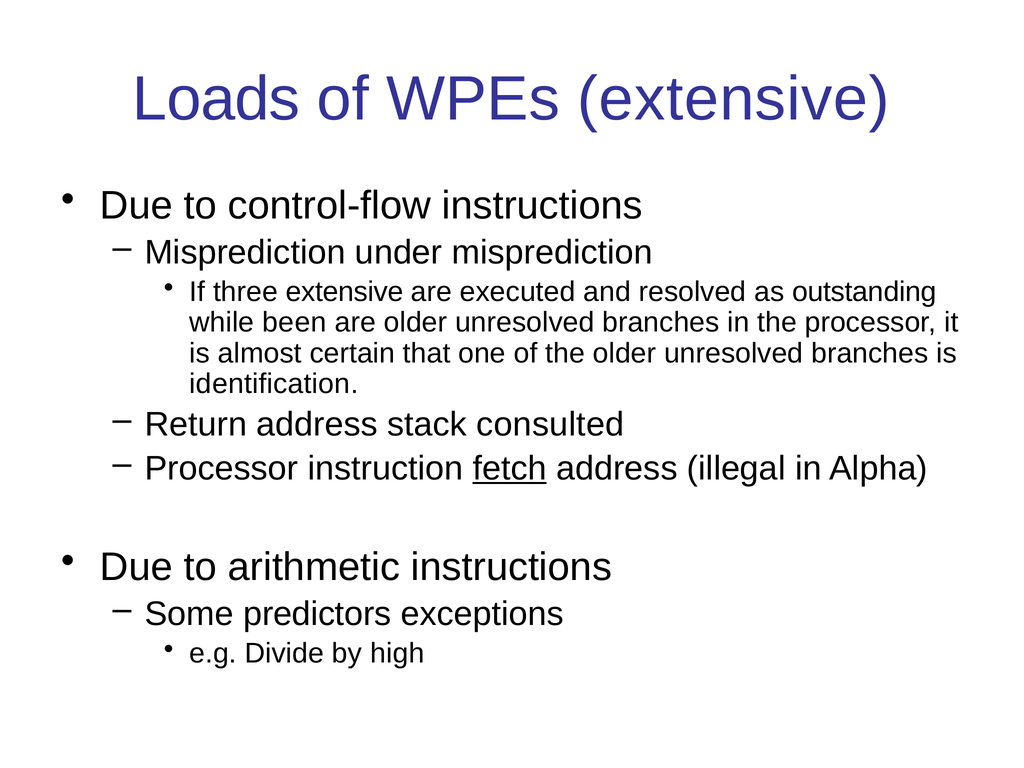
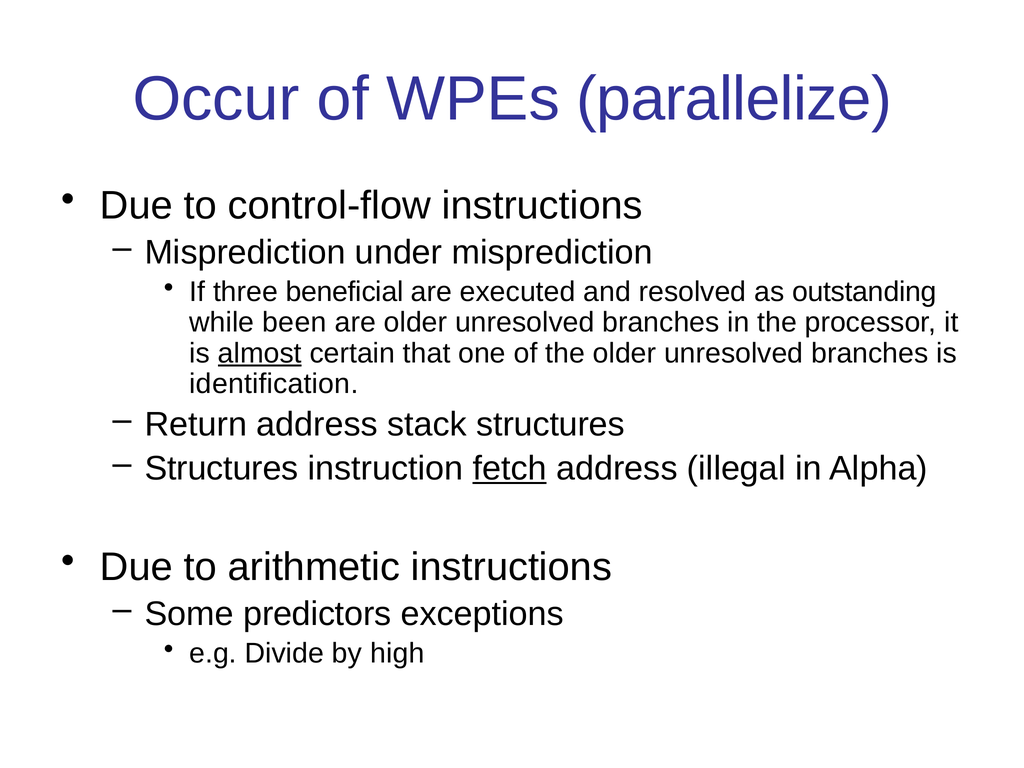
Loads: Loads -> Occur (216, 99)
WPEs extensive: extensive -> parallelize (734, 99)
three extensive: extensive -> beneficial (345, 292)
almost underline: none -> present (260, 353)
stack consulted: consulted -> structures (551, 425)
Processor: Processor -> Structures (222, 468)
